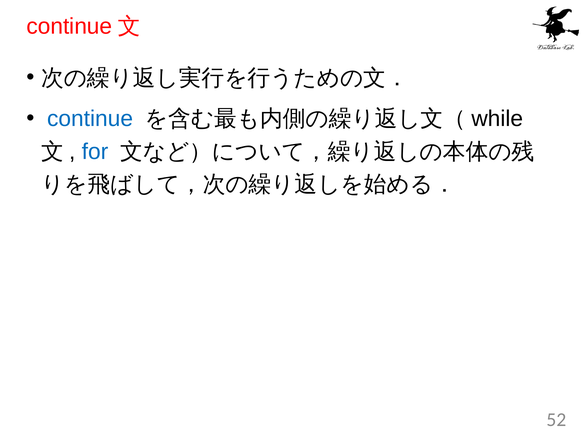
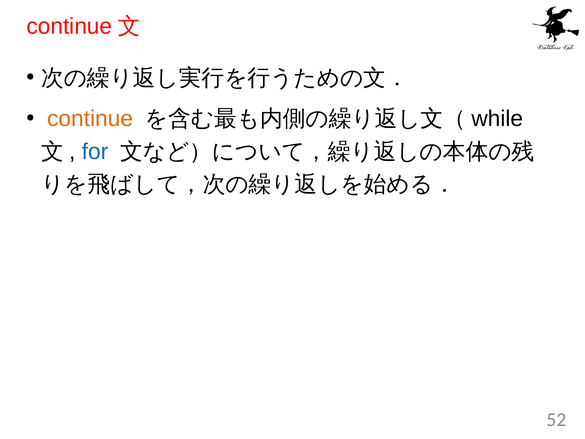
continue colour: blue -> orange (90, 119)
